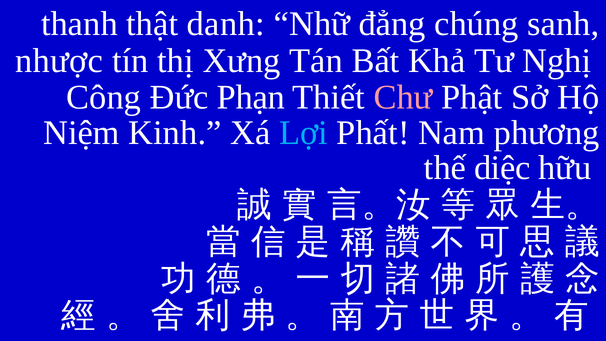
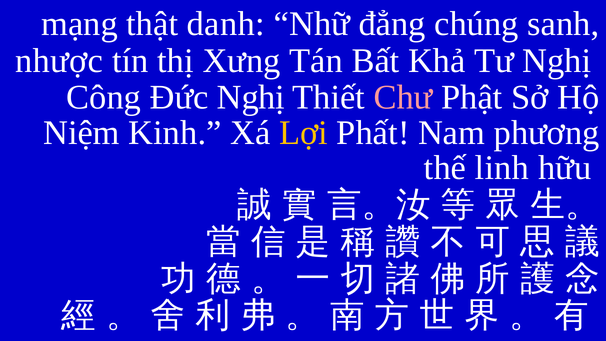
thanh: thanh -> mạng (79, 24)
Đức Phạn: Phạn -> Nghị (251, 98)
Lợi colour: light blue -> yellow (303, 133)
diệc: diệc -> linh (502, 168)
